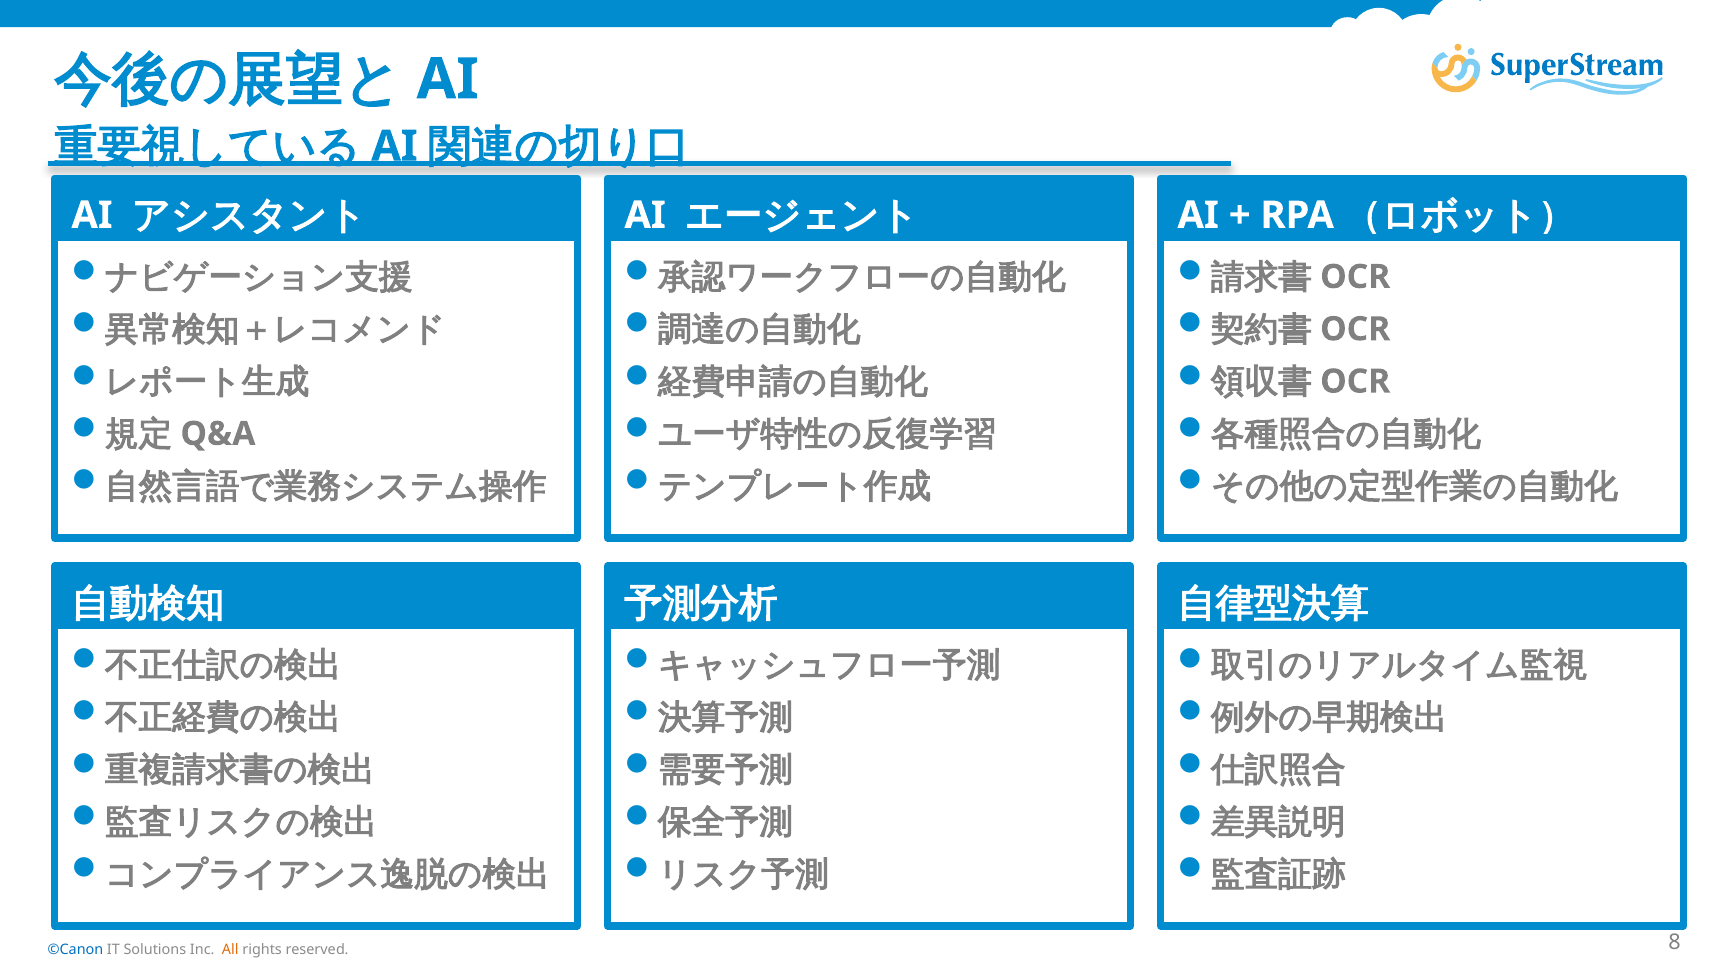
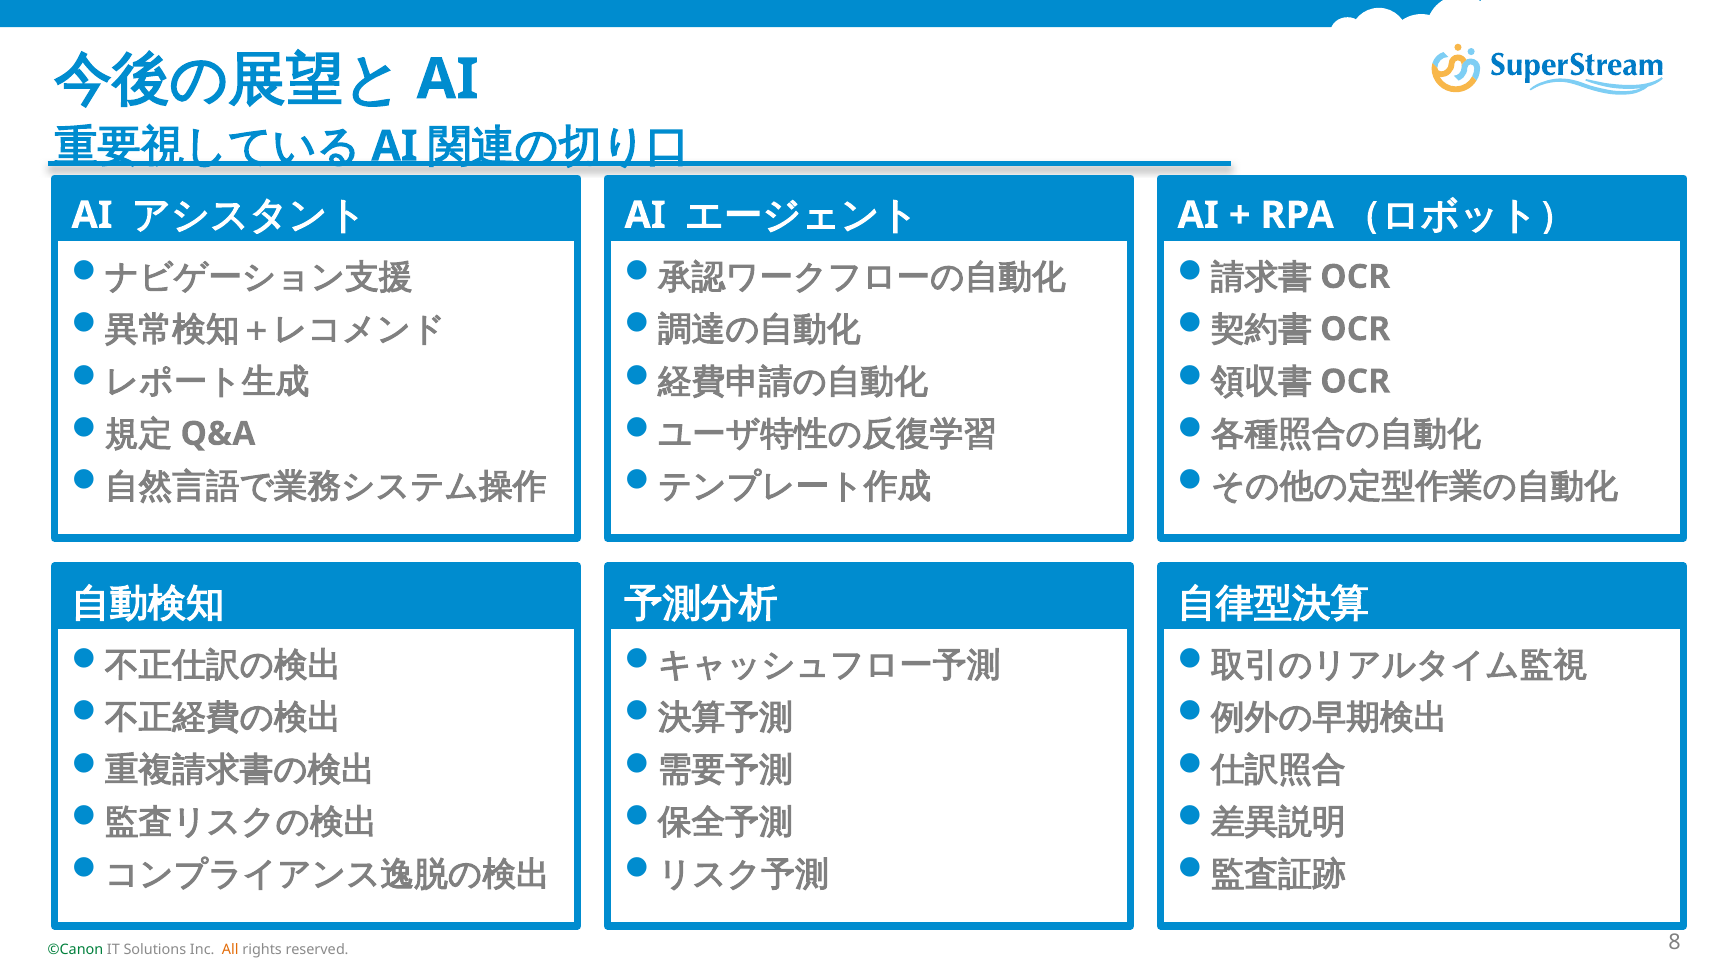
©Canon colour: blue -> green (75, 950)
